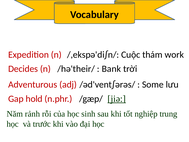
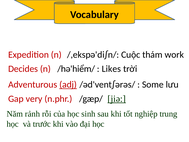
/hə'their/: /hə'their/ -> /hə'hiểm/ (76, 69)
Bank: Bank -> Likes (111, 69)
adj underline: none -> present (68, 84)
hold: hold -> very (34, 99)
